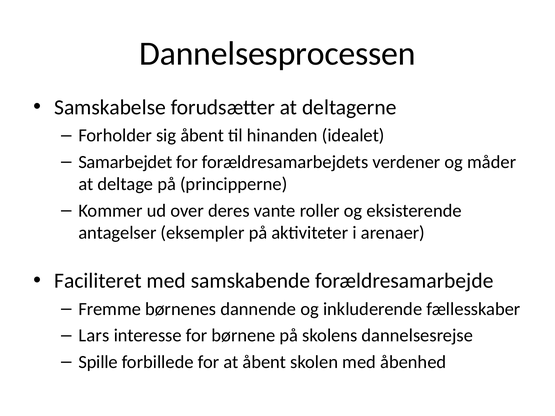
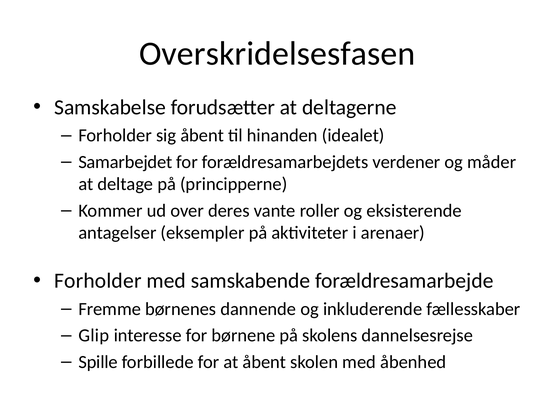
Dannelsesprocessen: Dannelsesprocessen -> Overskridelsesfasen (277, 54)
Faciliteret: Faciliteret -> Forholder (98, 281)
Lars: Lars -> Glip (94, 336)
